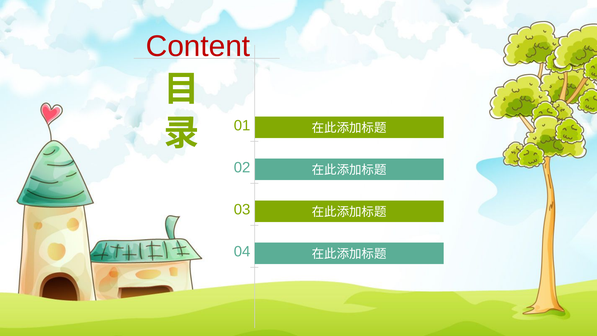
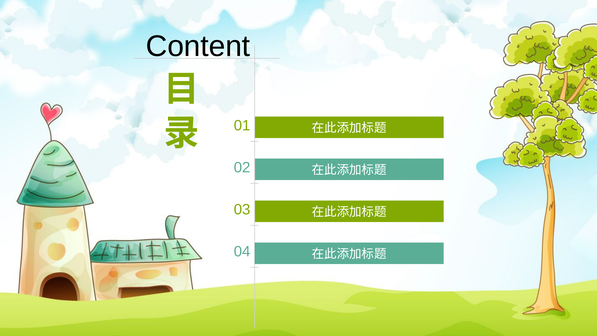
Content colour: red -> black (198, 46)
